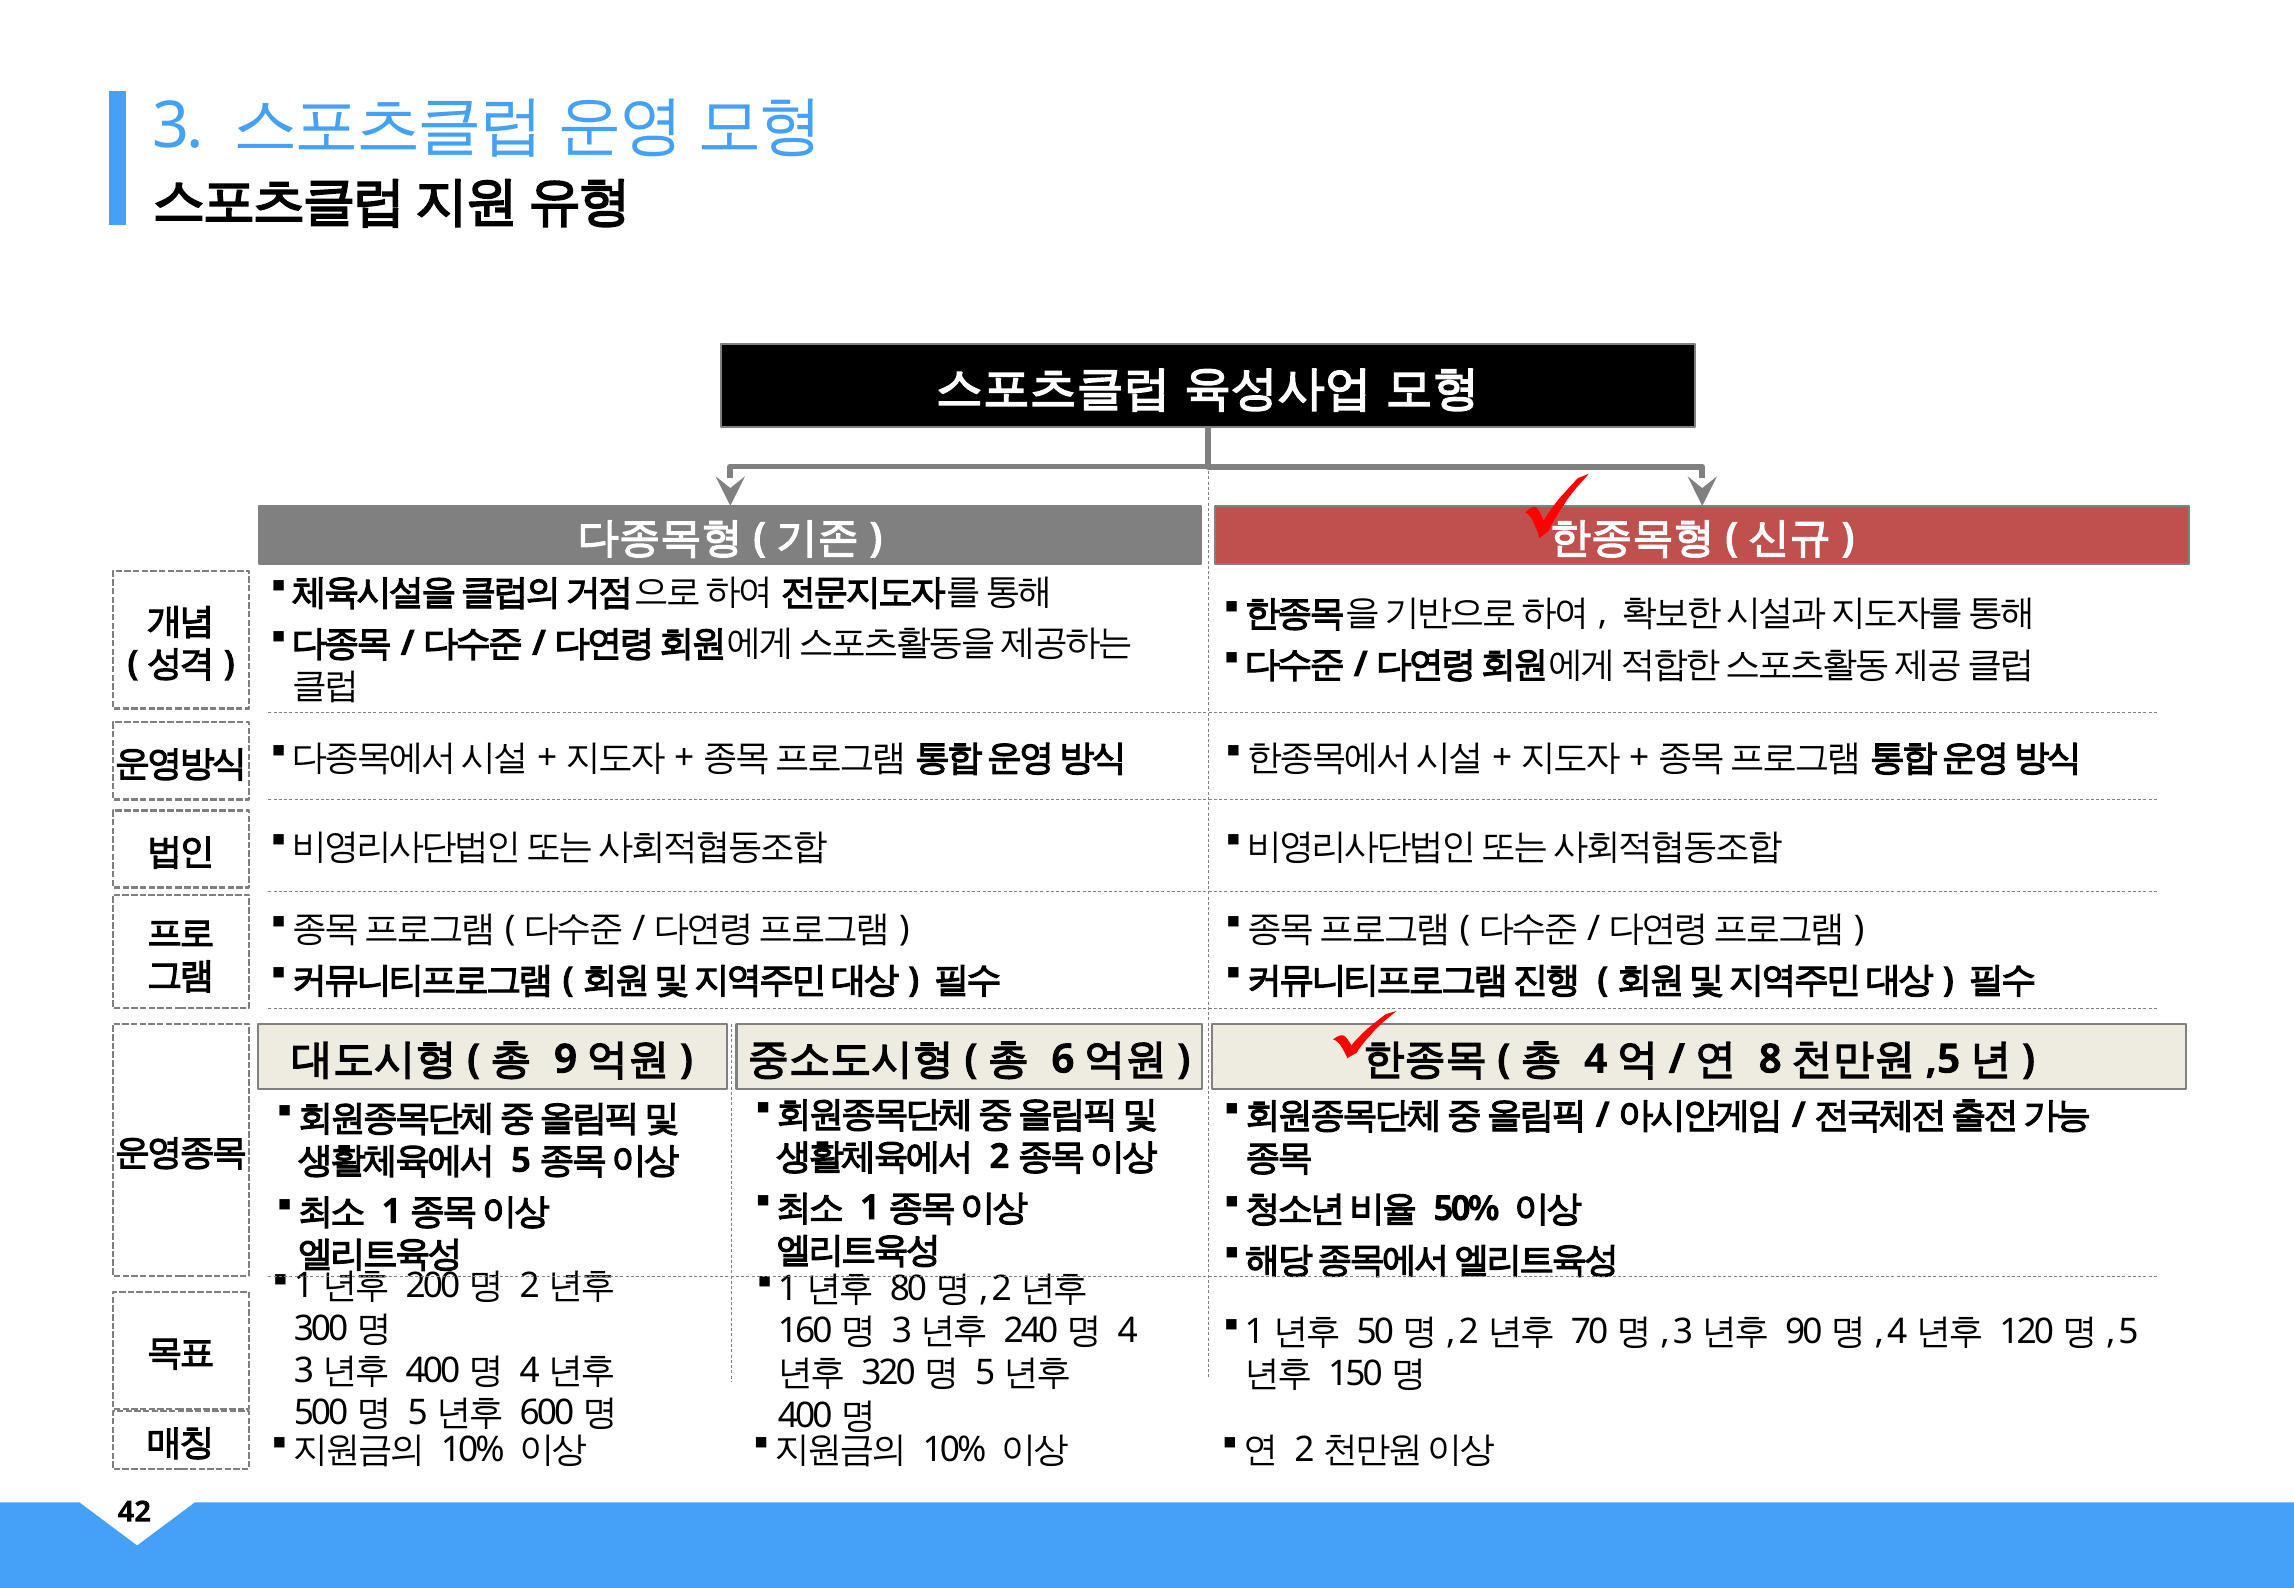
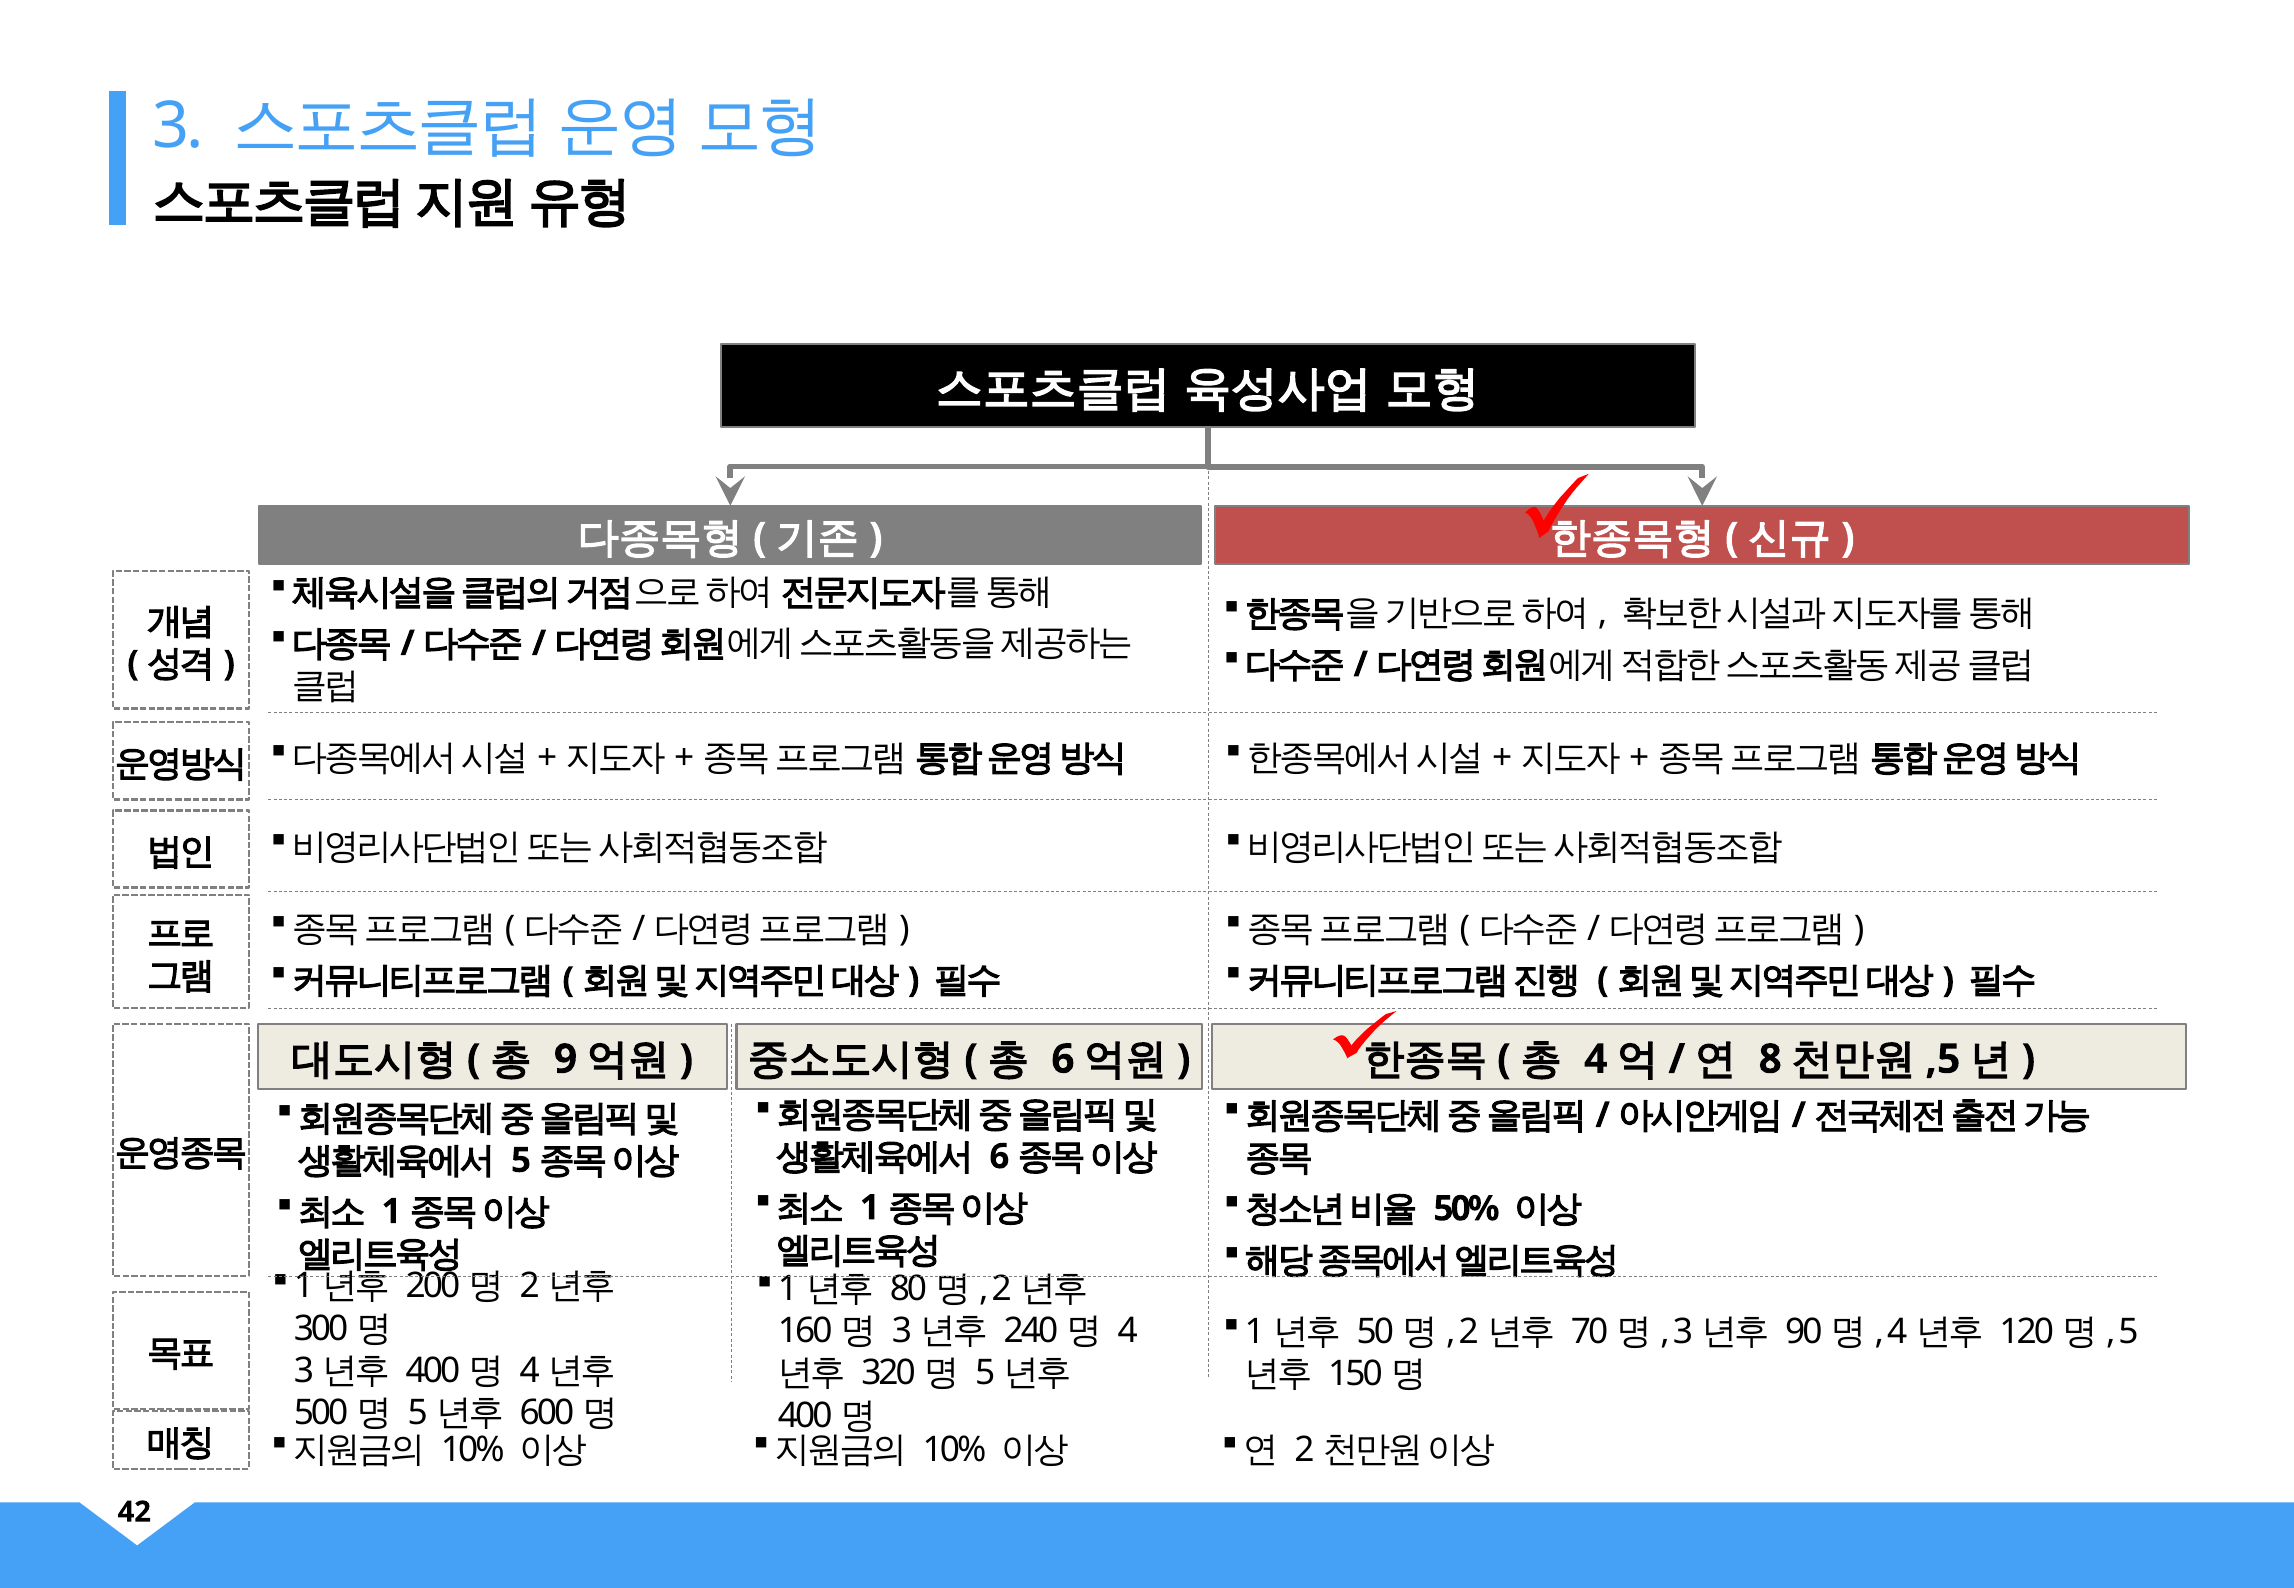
2: 2 -> 6 (999, 1157)
